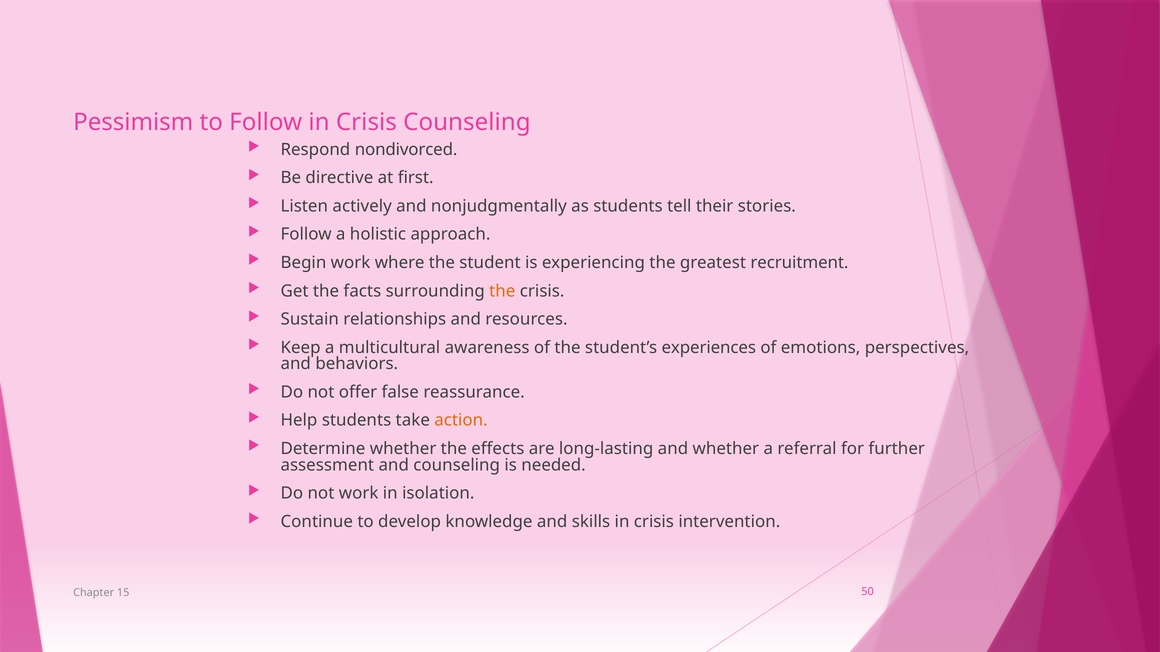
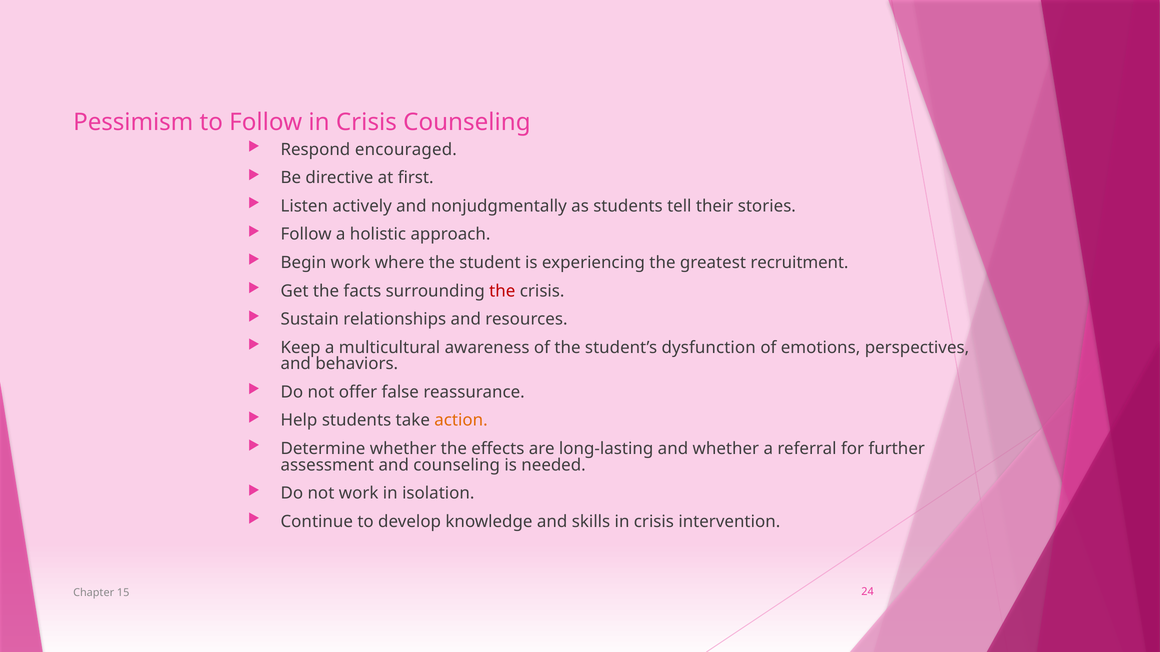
nondivorced: nondivorced -> encouraged (406, 150)
the colour: orange -> red (502, 291)
experiences: experiences -> dysfunction (709, 348)
50: 50 -> 24 (868, 592)
